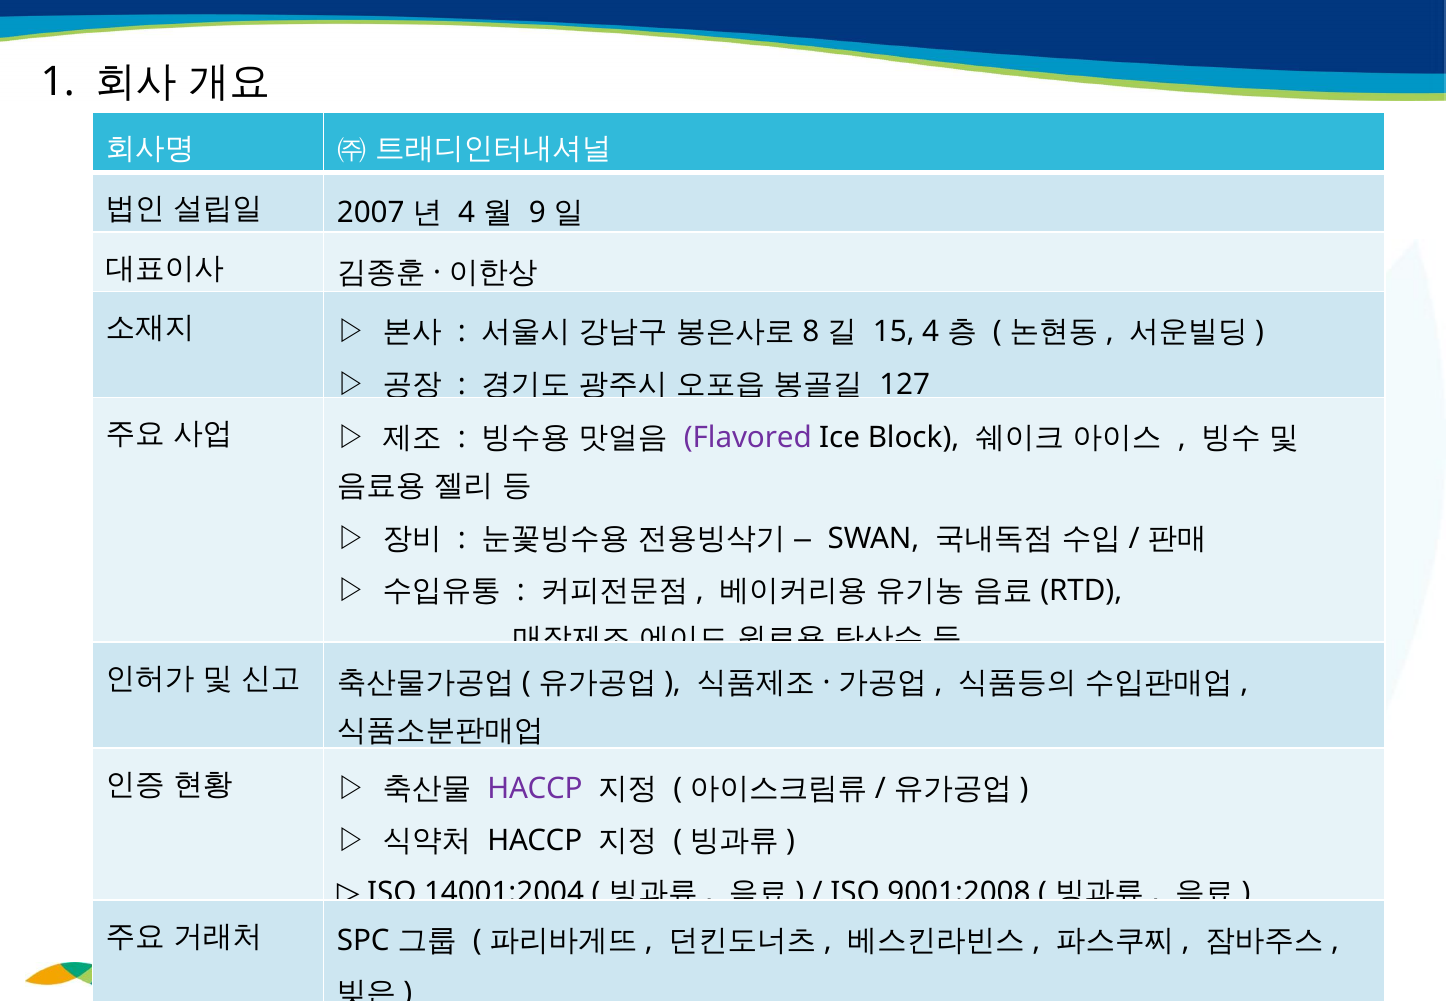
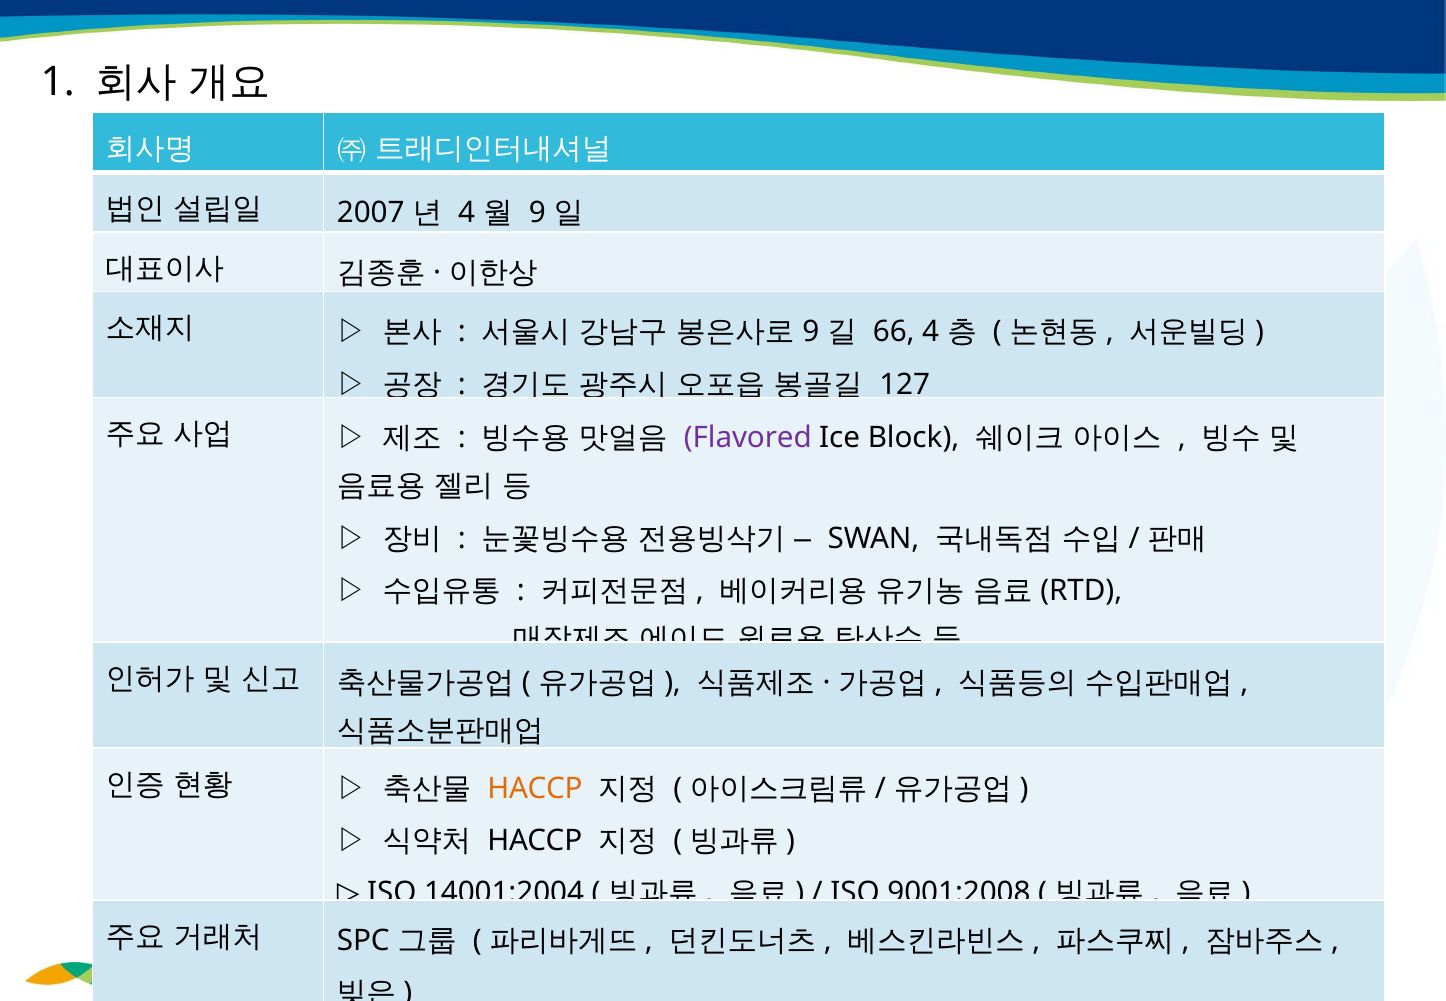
8: 8 -> 9 (811, 332)
15: 15 -> 66 (894, 332)
HACCP colour: purple -> orange (535, 788)
